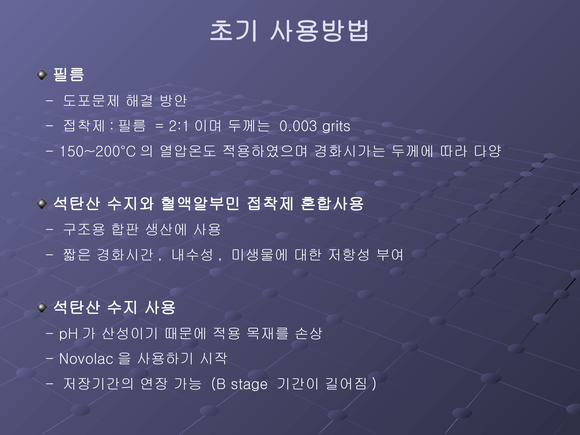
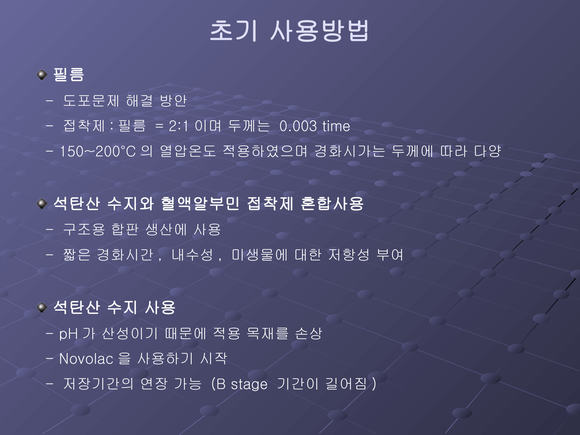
grits: grits -> time (336, 126)
